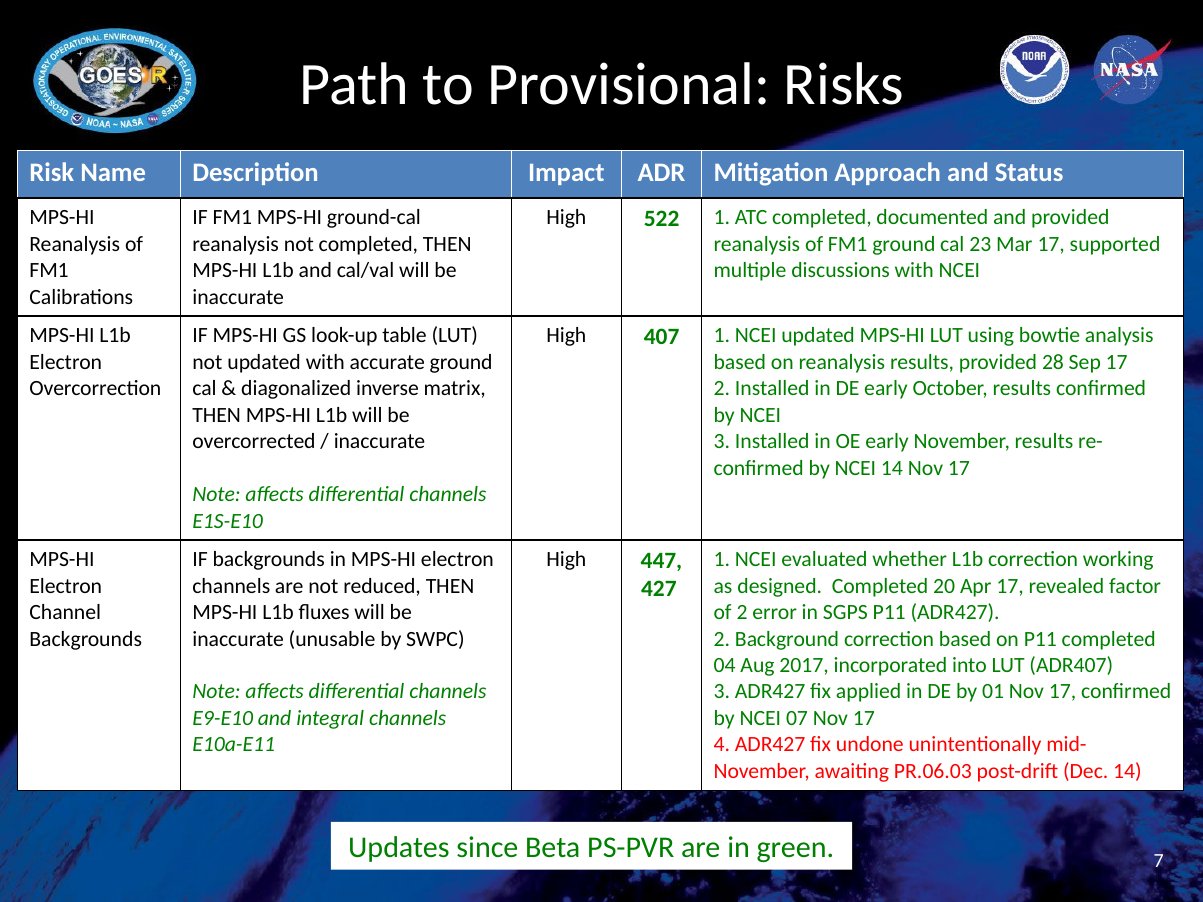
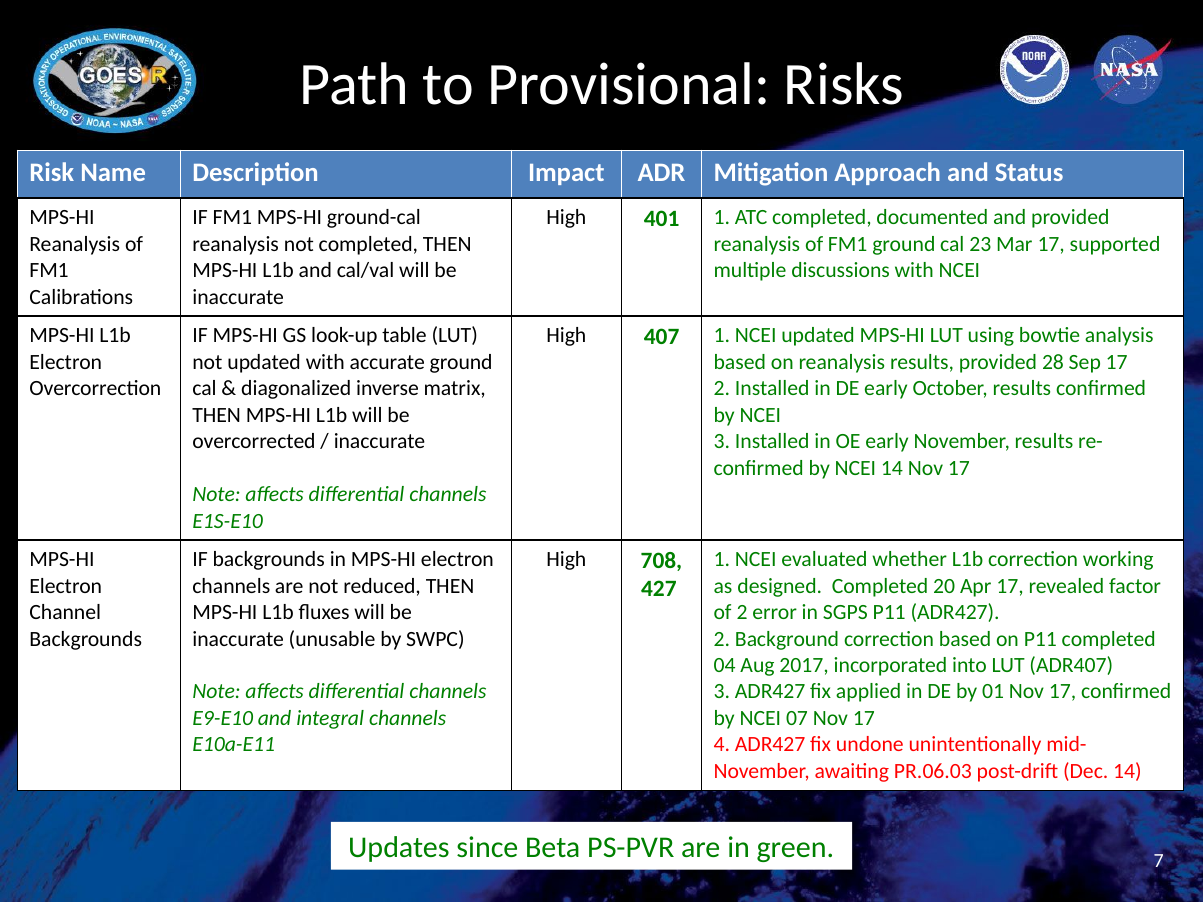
522: 522 -> 401 (662, 219)
447: 447 -> 708 (661, 561)
